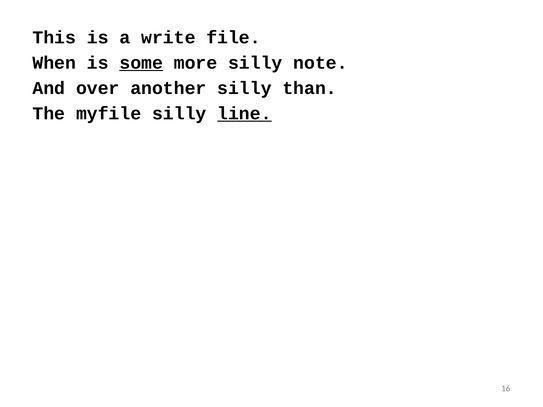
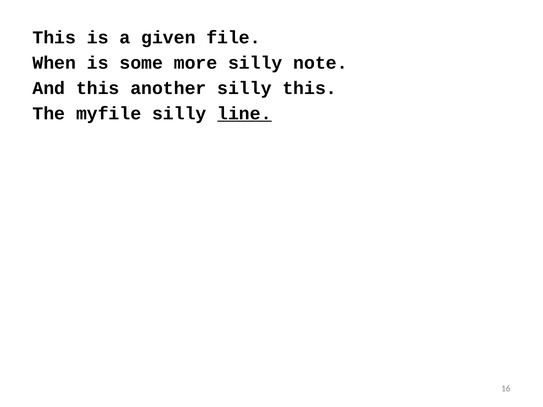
write: write -> given (168, 37)
some underline: present -> none (141, 63)
And over: over -> this (98, 88)
silly than: than -> this (310, 88)
